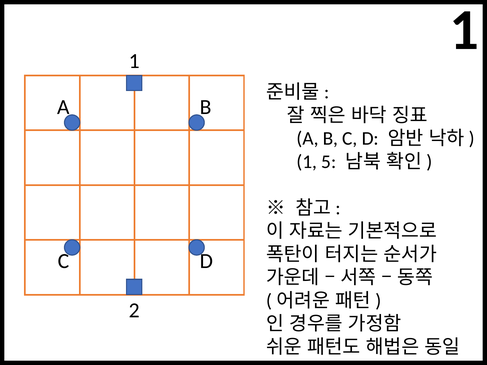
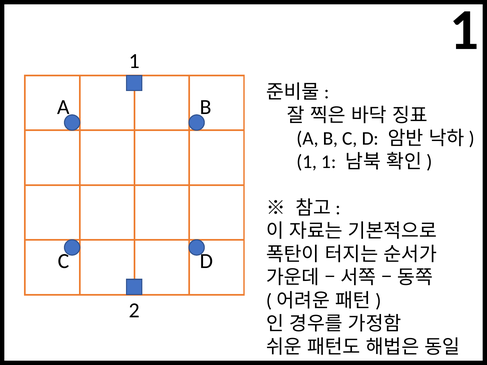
1 5: 5 -> 1 (329, 162)
